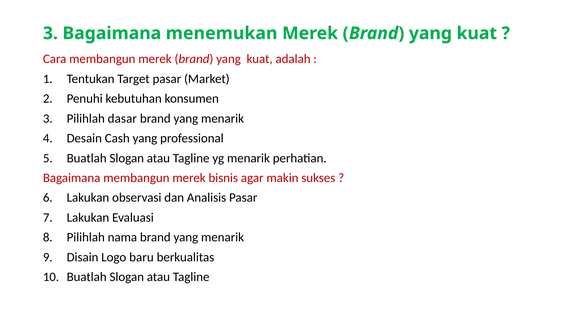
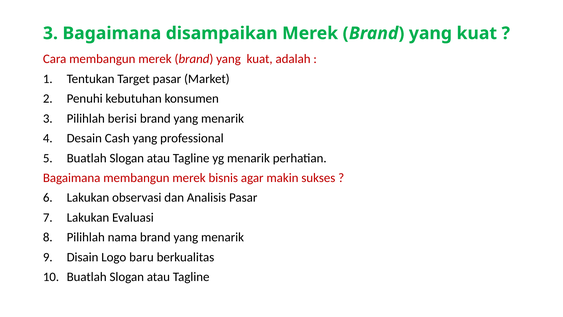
menemukan: menemukan -> disampaikan (222, 33)
dasar: dasar -> berisi (122, 118)
